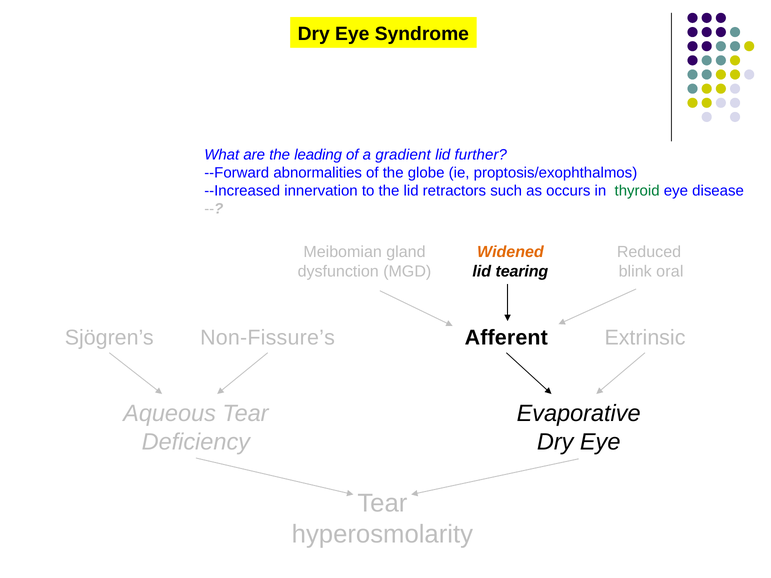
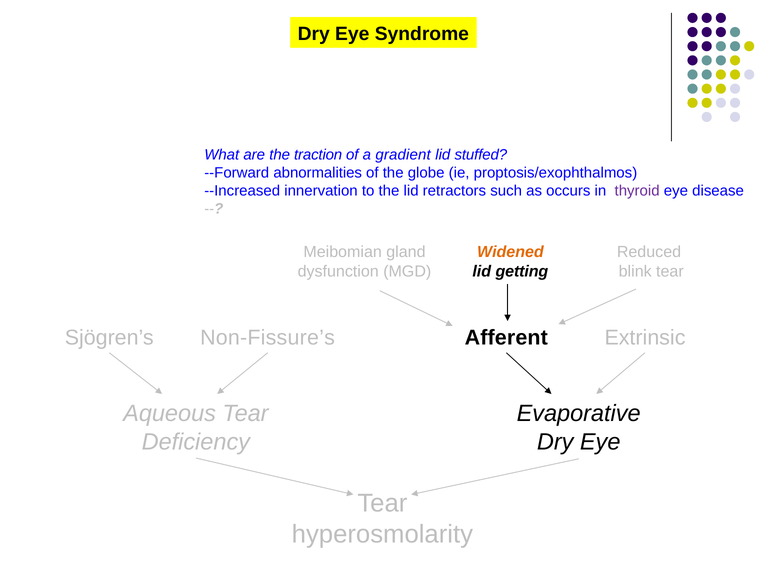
leading: leading -> traction (318, 155)
further: further -> stuffed (481, 155)
thyroid colour: green -> purple (637, 191)
tearing: tearing -> getting (522, 272)
blink oral: oral -> tear (670, 272)
